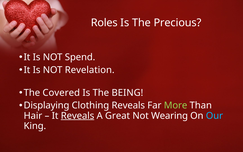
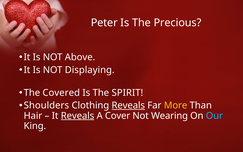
Roles: Roles -> Peter (104, 23)
Spend: Spend -> Above (80, 57)
Revelation: Revelation -> Displaying (90, 70)
BEING: BEING -> SPIRIT (127, 93)
Displaying: Displaying -> Shoulders (46, 105)
Reveals underline: none -> present (128, 105)
More colour: light green -> yellow (176, 105)
Great: Great -> Cover (118, 116)
